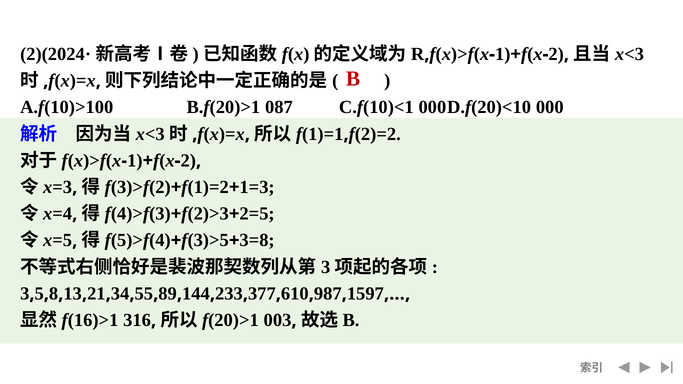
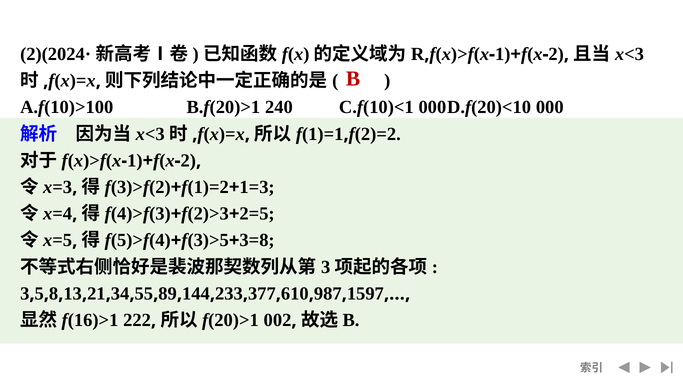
087: 087 -> 240 (279, 107)
316: 316 -> 222 (137, 320)
003: 003 -> 002 (278, 320)
